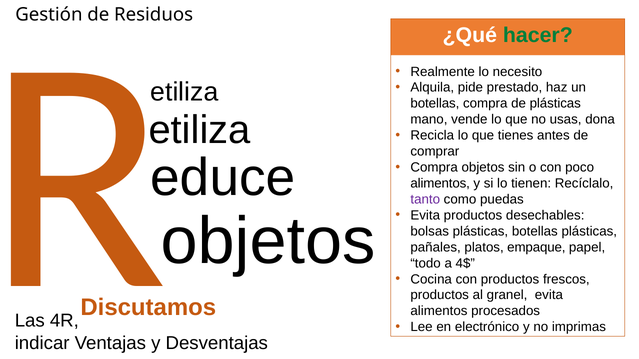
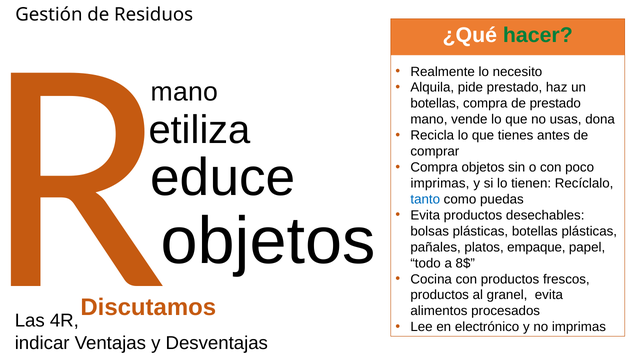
etiliza: etiliza -> mano (184, 92)
de plásticas: plásticas -> prestado (555, 104)
alimentos: alimentos -> imprimas (440, 184)
tanto colour: purple -> blue (425, 200)
4$: 4$ -> 8$ (465, 263)
